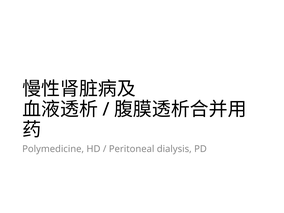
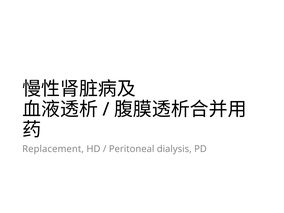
Polymedicine: Polymedicine -> Replacement (53, 149)
